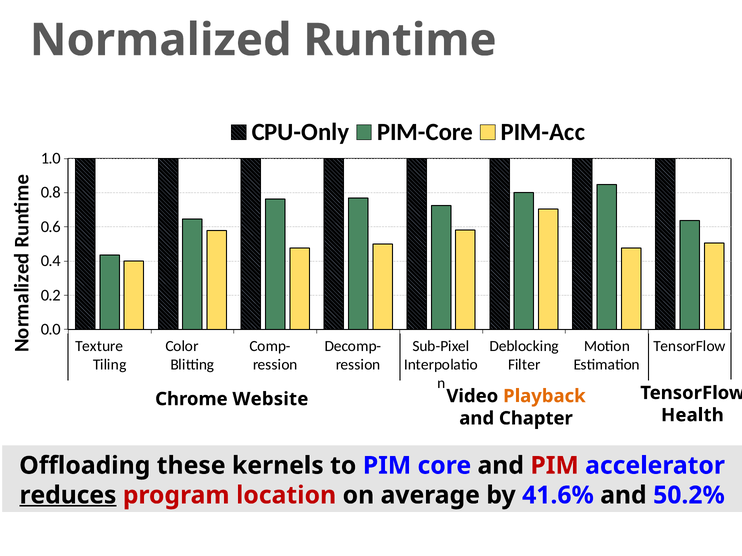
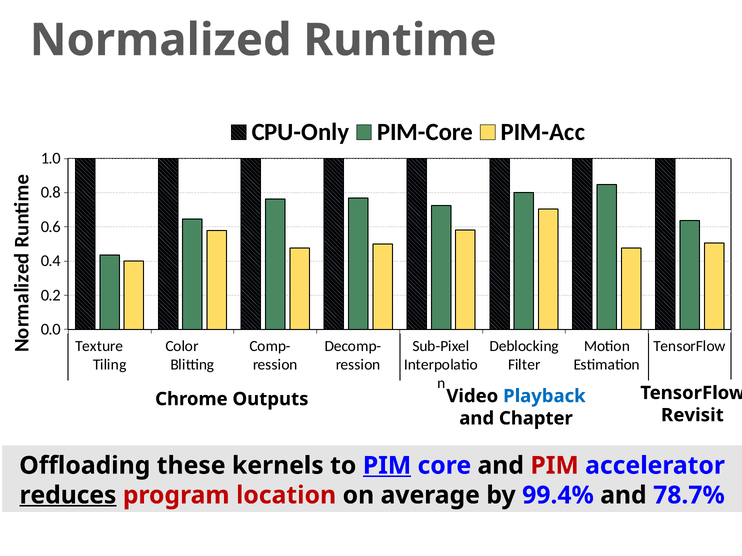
Website: Website -> Outputs (270, 399)
Playback colour: orange -> blue (544, 396)
Health: Health -> Revisit (692, 416)
PIM underline: none -> present (387, 466)
41.6%: 41.6% -> 99.4% (558, 496)
50.2%: 50.2% -> 78.7% (689, 496)
